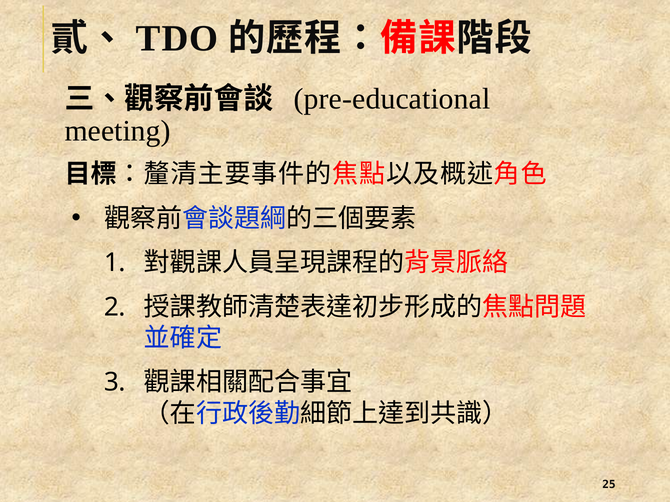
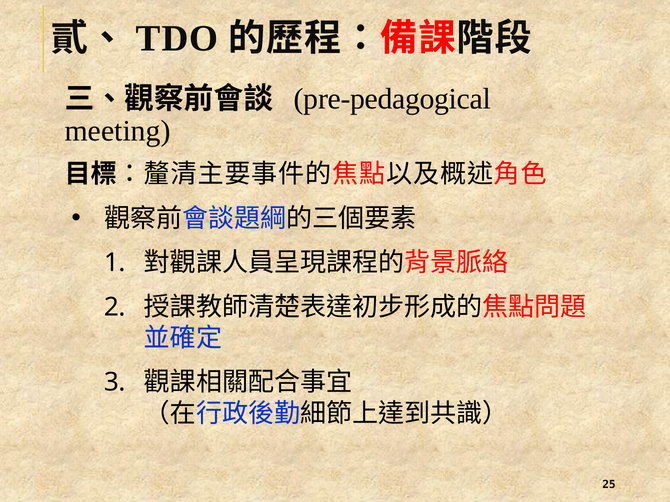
pre-educational: pre-educational -> pre-pedagogical (392, 99)
